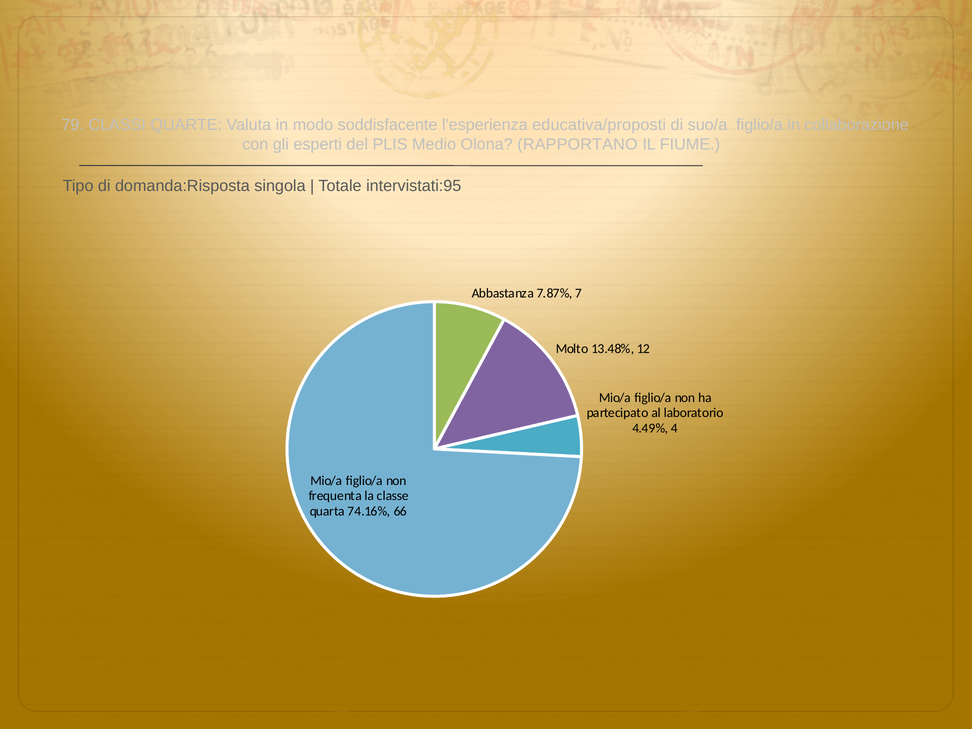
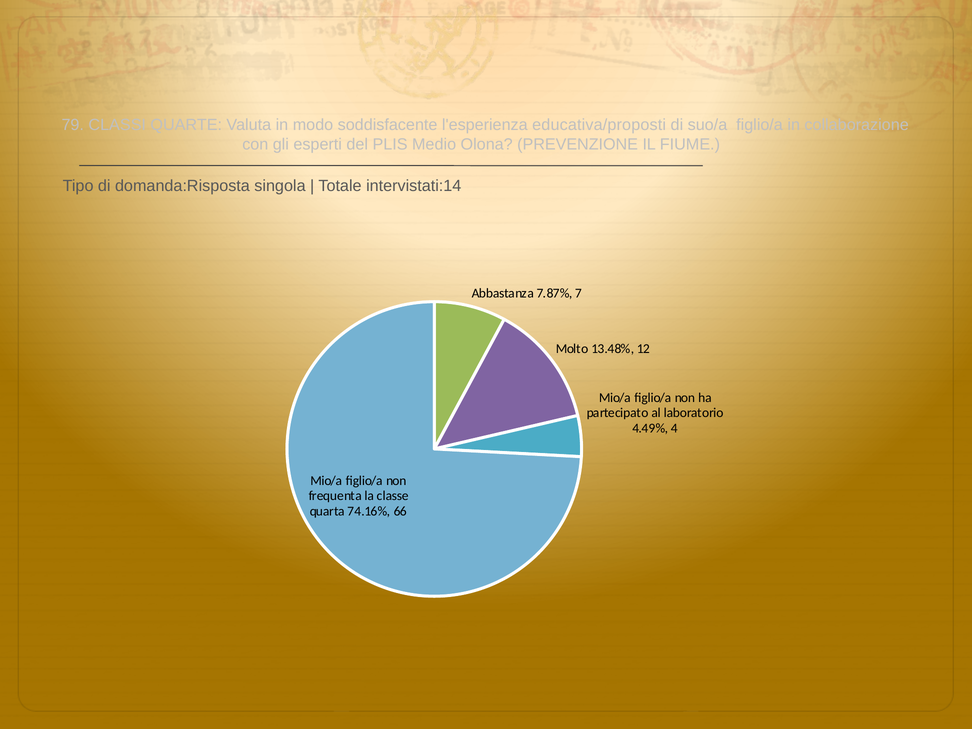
RAPPORTANO: RAPPORTANO -> PREVENZIONE (578, 144)
intervistati:95: intervistati:95 -> intervistati:14 (414, 186)
